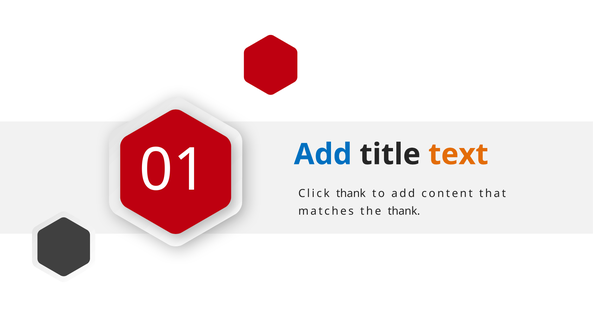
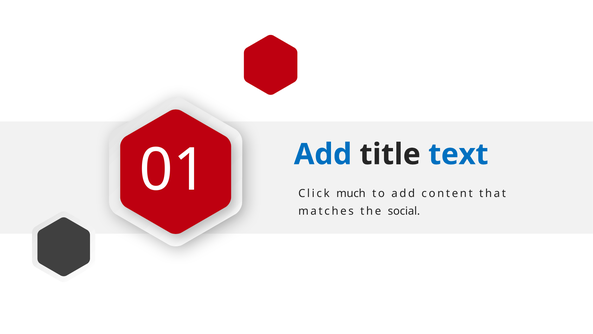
text colour: orange -> blue (458, 154)
Click thank: thank -> much (351, 193)
the thank: thank -> social (404, 211)
